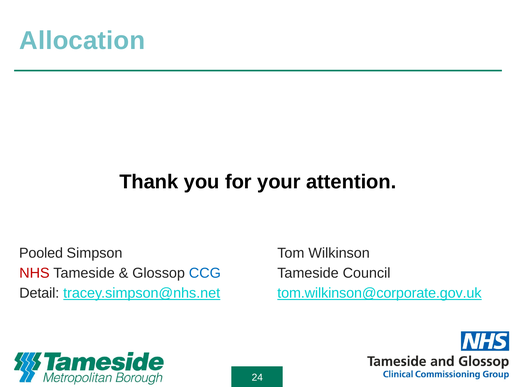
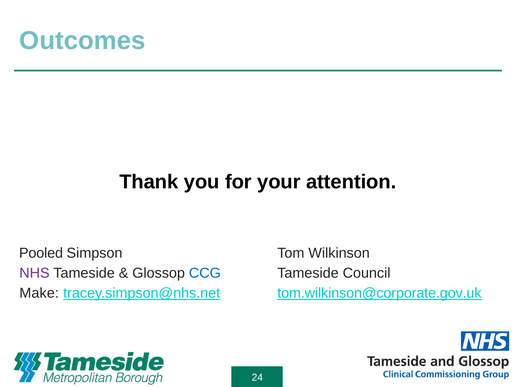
Allocation: Allocation -> Outcomes (82, 41)
NHS colour: red -> purple (34, 273)
Detail: Detail -> Make (39, 293)
